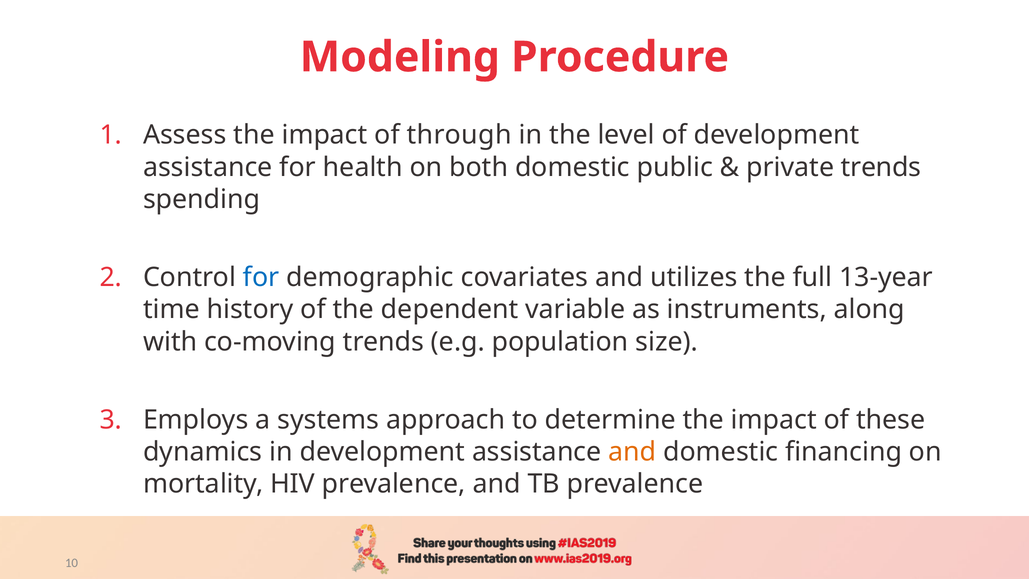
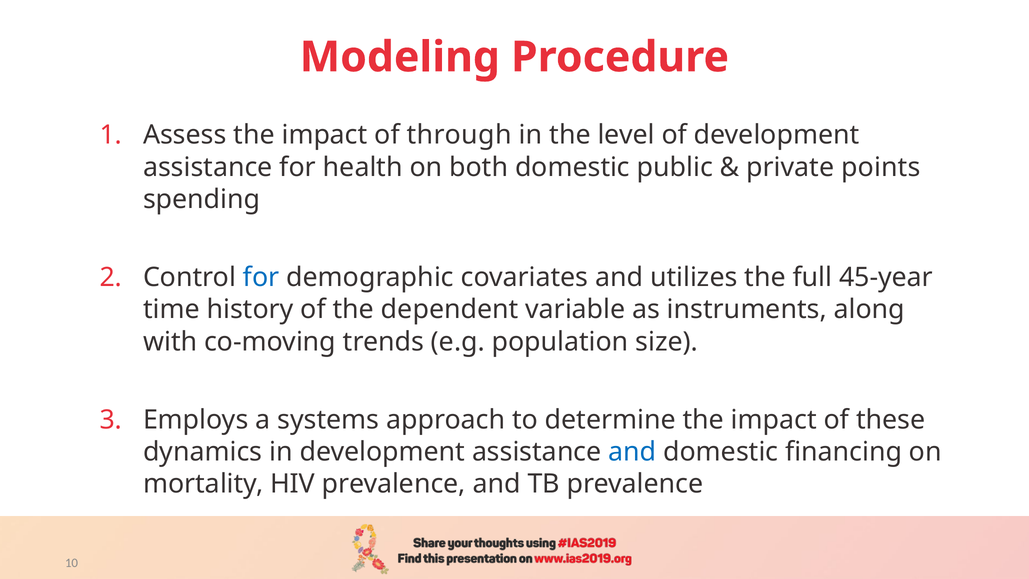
private trends: trends -> points (881, 167)
13-year: 13-year -> 45-year (886, 277)
and colour: orange -> blue (632, 452)
